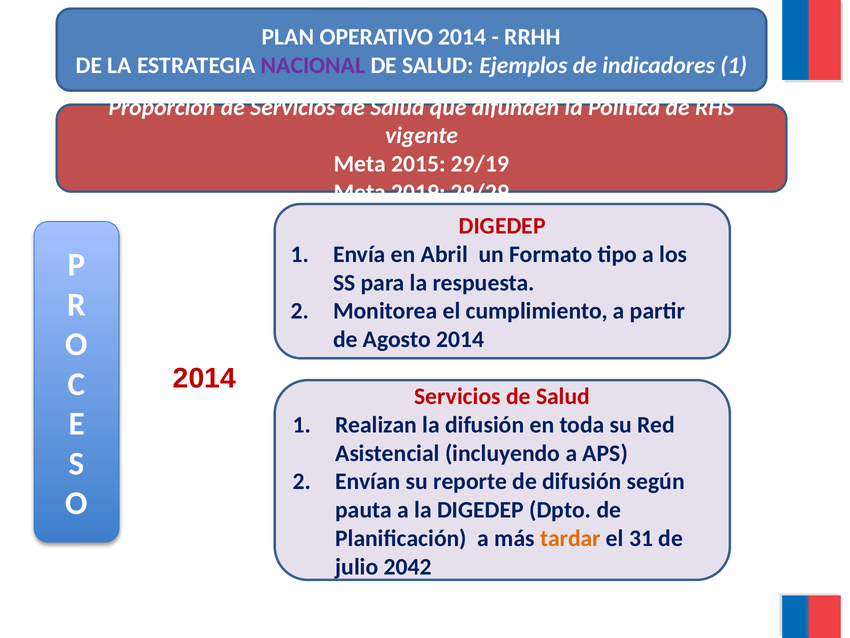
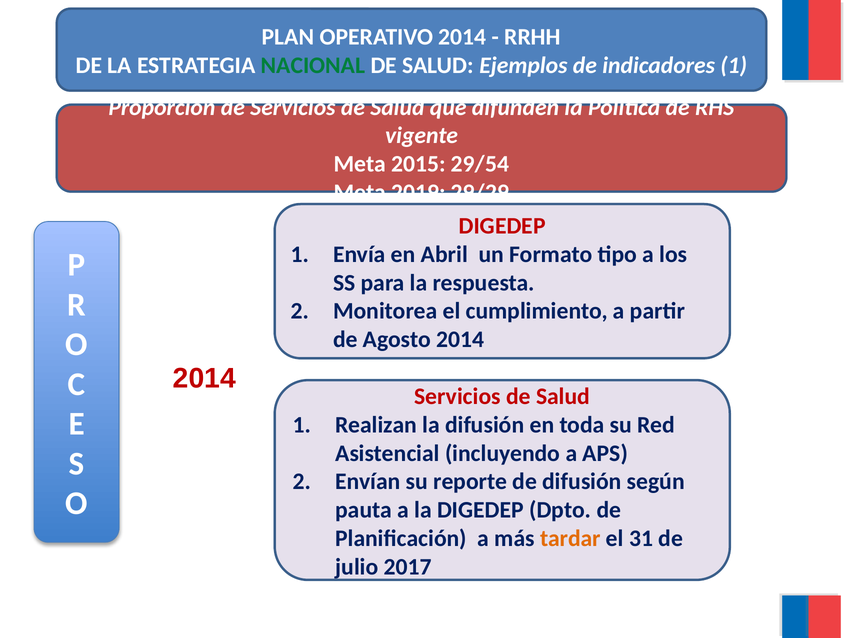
NACIONAL colour: purple -> green (313, 65)
29/19: 29/19 -> 29/54 (480, 164)
2042: 2042 -> 2017 (408, 566)
